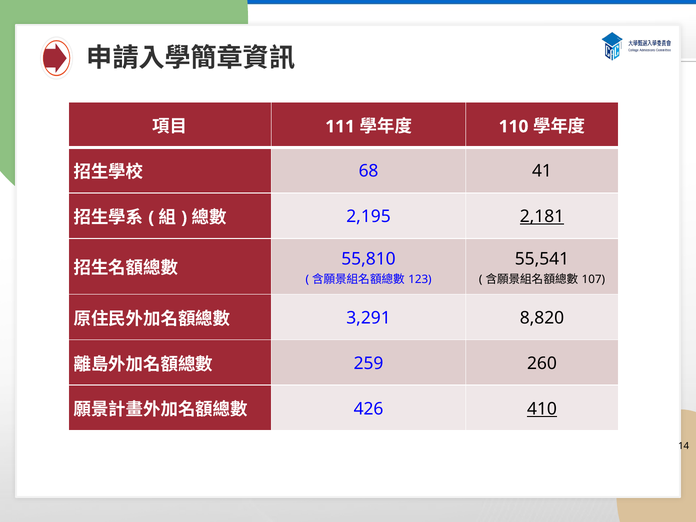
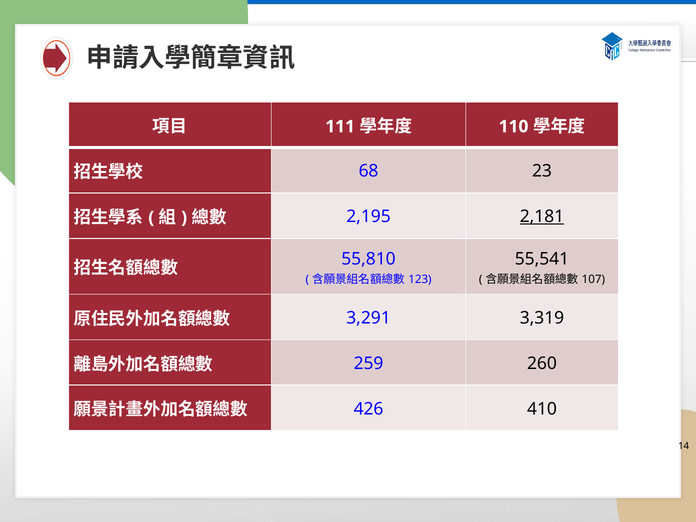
41: 41 -> 23 (542, 171)
8,820: 8,820 -> 3,319 (542, 318)
410 underline: present -> none (542, 409)
